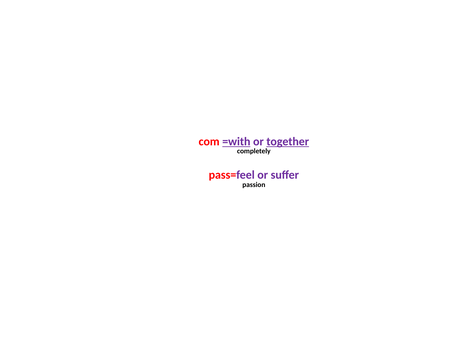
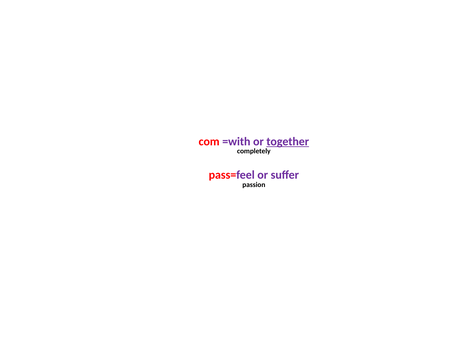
=with underline: present -> none (236, 141)
